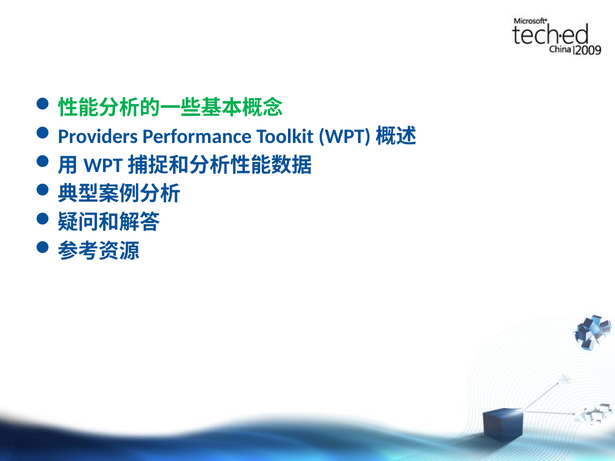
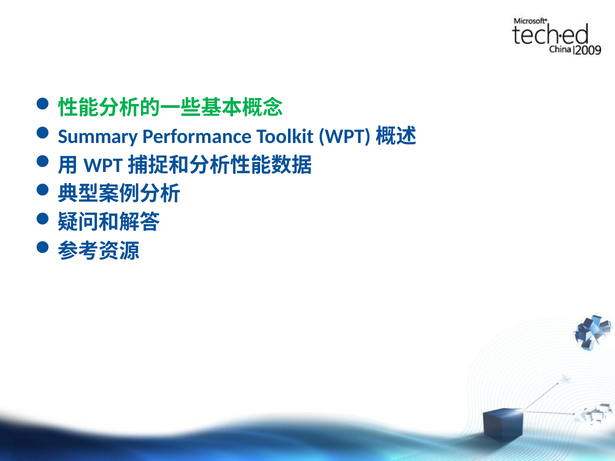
Providers: Providers -> Summary (98, 137)
